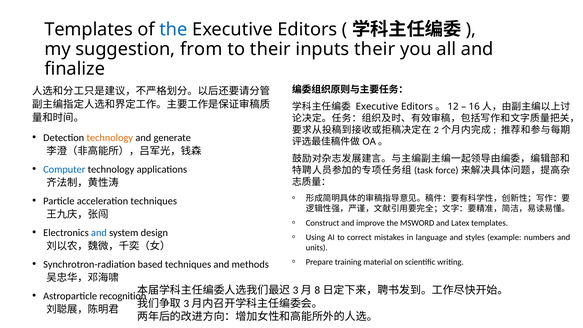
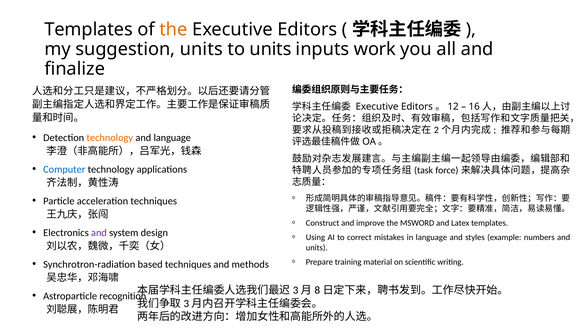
the colour: blue -> orange (173, 29)
suggestion from: from -> units (201, 49)
to their: their -> units (271, 49)
inputs their: their -> work (375, 49)
and generate: generate -> language (172, 138)
and colour: blue -> purple (99, 233)
